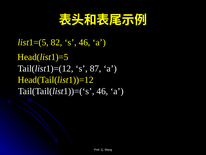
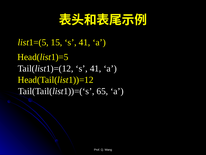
82: 82 -> 15 (57, 42)
46: 46 -> 41 (85, 42)
Tail(list1)=(12 s 87: 87 -> 41 (96, 68)
Tail(Tail(list1))=(‘s 46: 46 -> 65 (102, 91)
